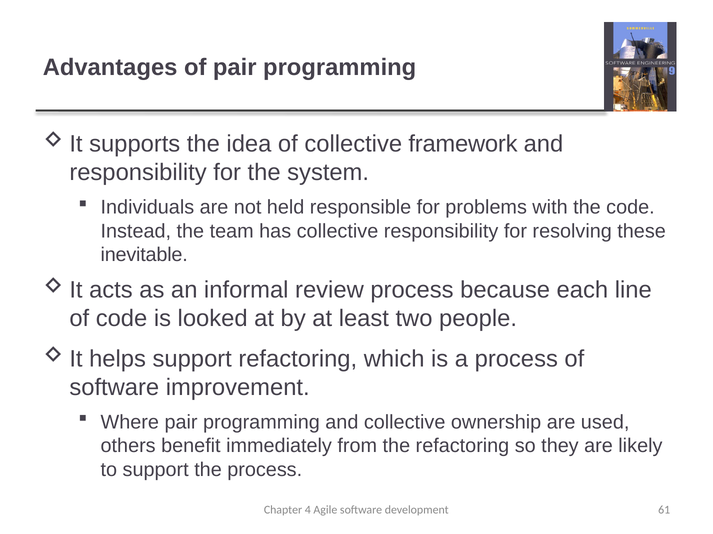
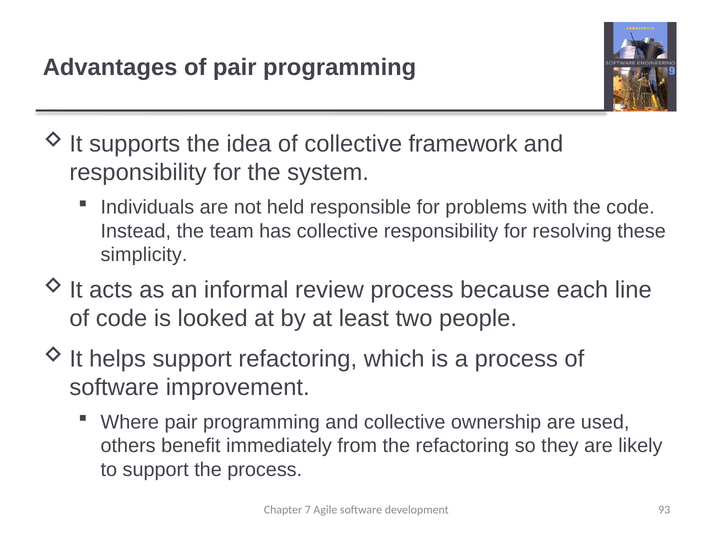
inevitable: inevitable -> simplicity (144, 255)
4: 4 -> 7 (308, 511)
61: 61 -> 93 (664, 511)
